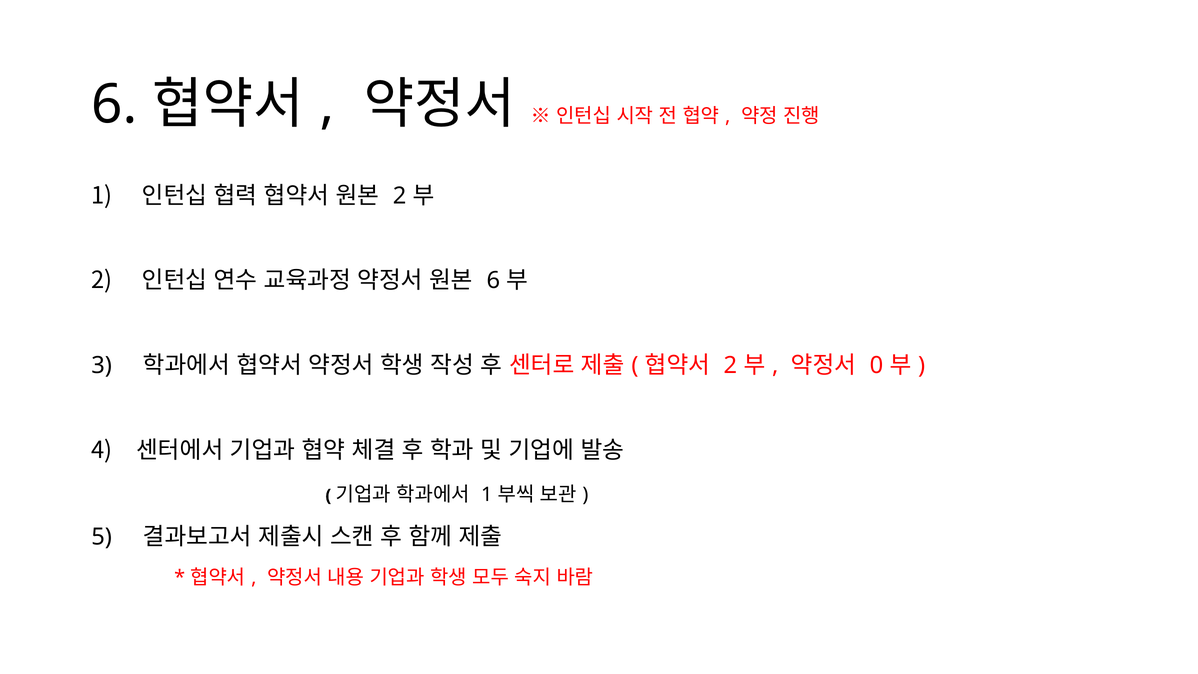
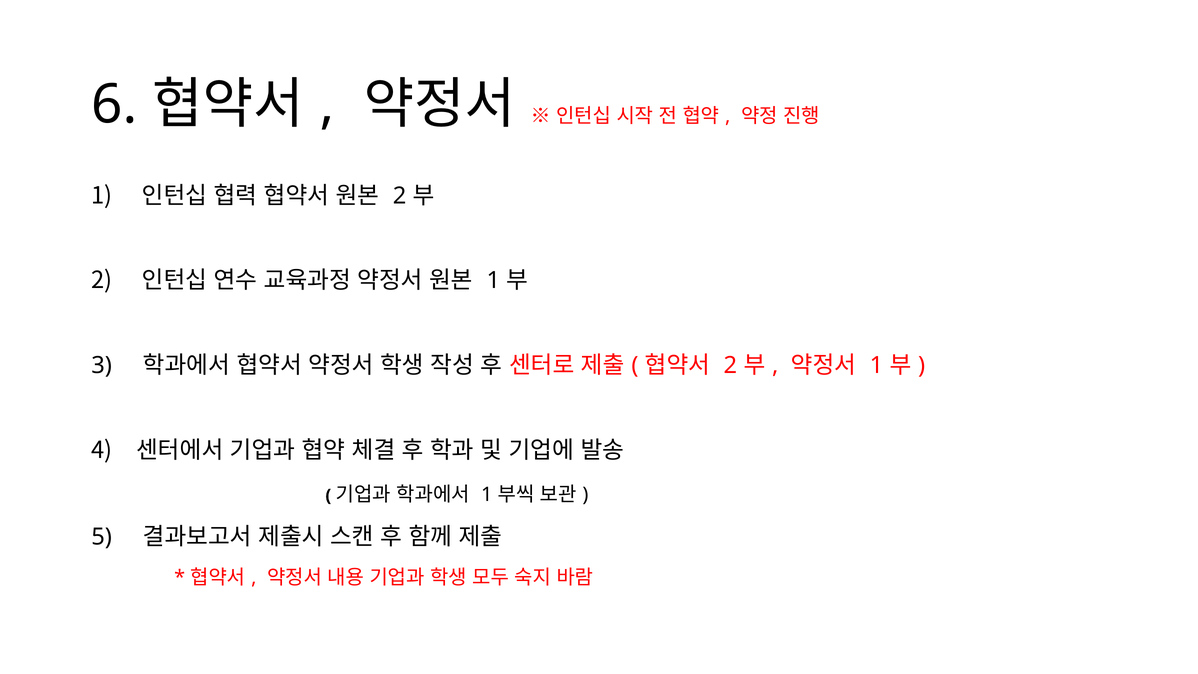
6: 6 -> 1 (493, 280)
0: 0 -> 1 (876, 365)
